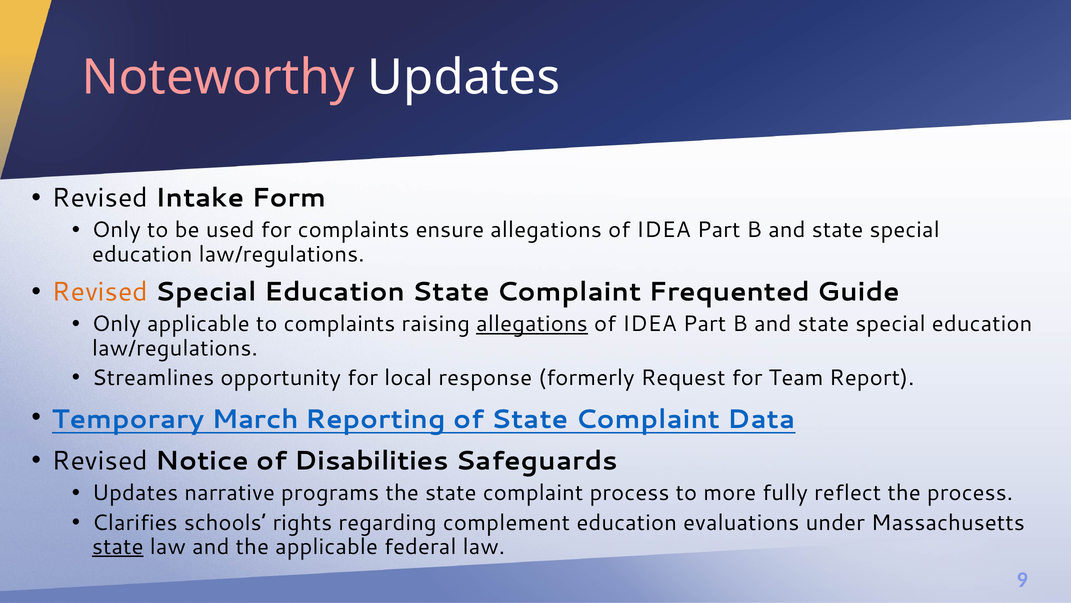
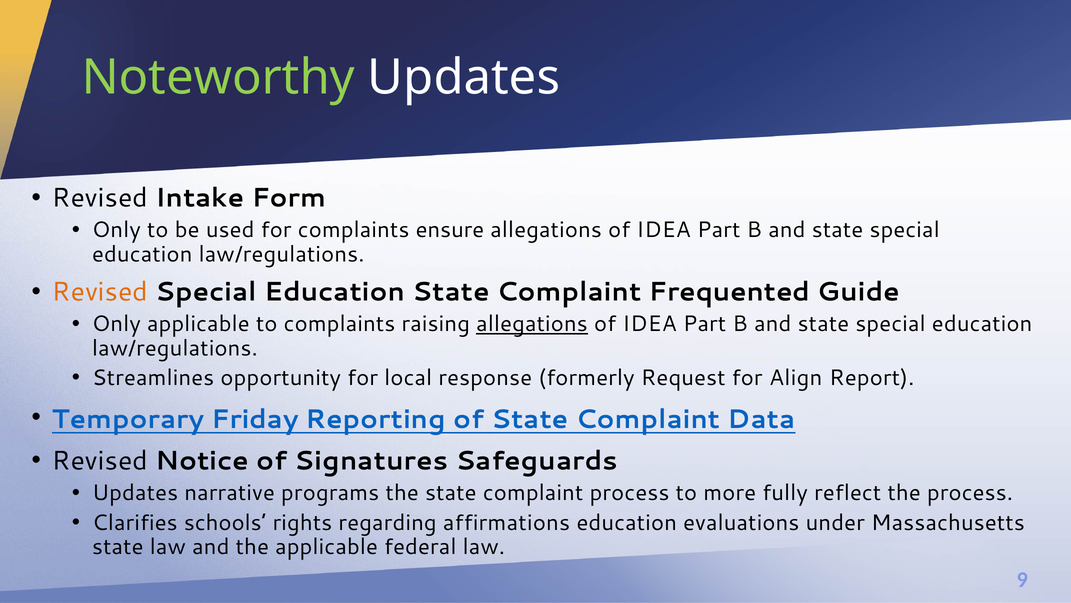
Noteworthy colour: pink -> light green (218, 78)
Team: Team -> Align (796, 377)
March: March -> Friday (255, 419)
Disabilities: Disabilities -> Signatures (371, 460)
complement: complement -> affirmations (506, 522)
state underline: present -> none (118, 546)
